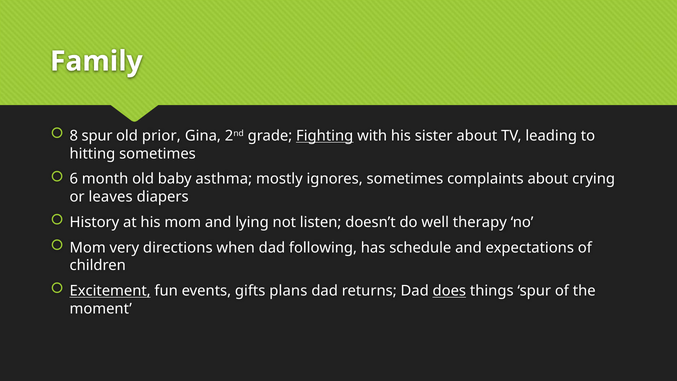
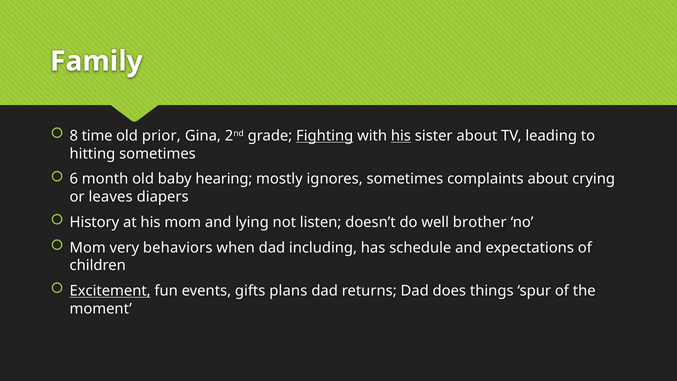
8 spur: spur -> time (97, 136)
his underline: none -> present (401, 136)
asthma: asthma -> hearing (224, 179)
therapy: therapy -> brother (480, 222)
directions: directions -> behaviors (178, 248)
following: following -> including (323, 248)
does underline: present -> none (449, 291)
